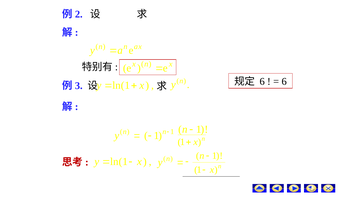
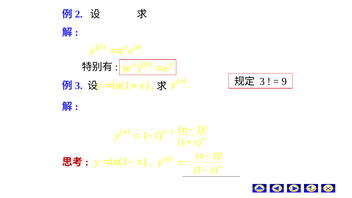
6: 6 -> 3 (262, 82)
6: 6 -> 9 (284, 82)
